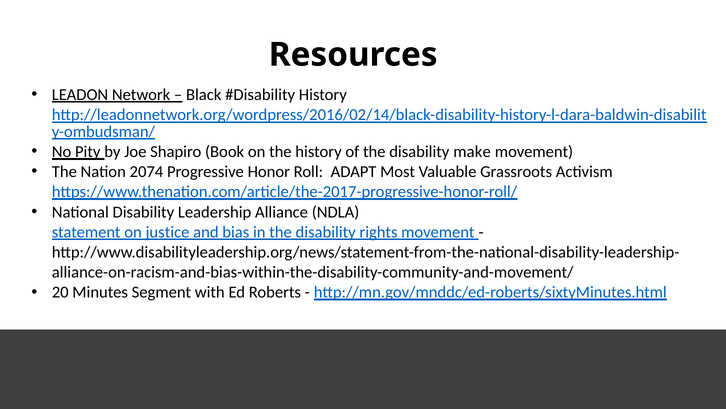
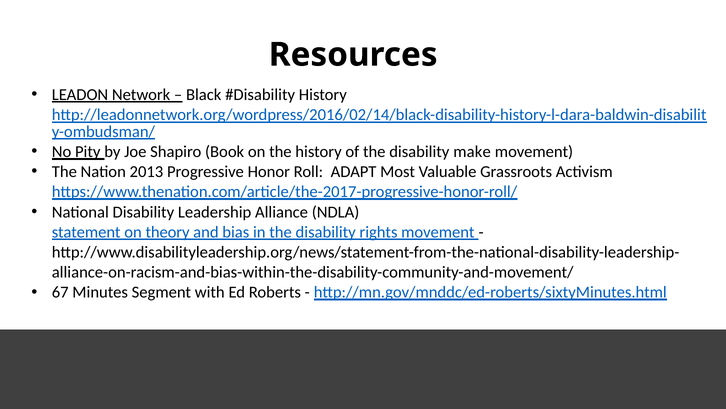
2074: 2074 -> 2013 (146, 172)
justice: justice -> theory (168, 232)
20: 20 -> 67 (60, 292)
